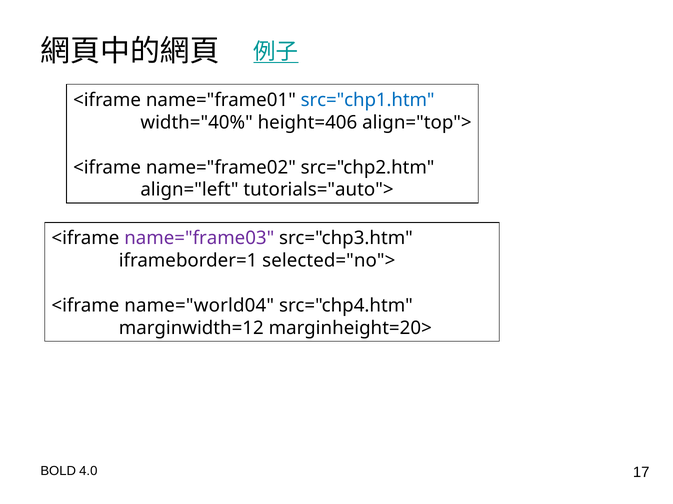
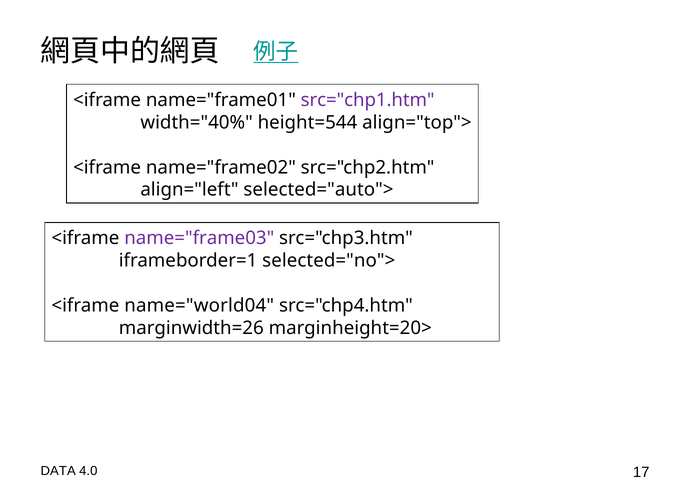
src="chp1.htm colour: blue -> purple (368, 100)
height=406: height=406 -> height=544 (307, 123)
tutorials="auto">: tutorials="auto"> -> selected="auto"> (319, 190)
marginwidth=12: marginwidth=12 -> marginwidth=26 (191, 328)
BOLD: BOLD -> DATA (58, 472)
